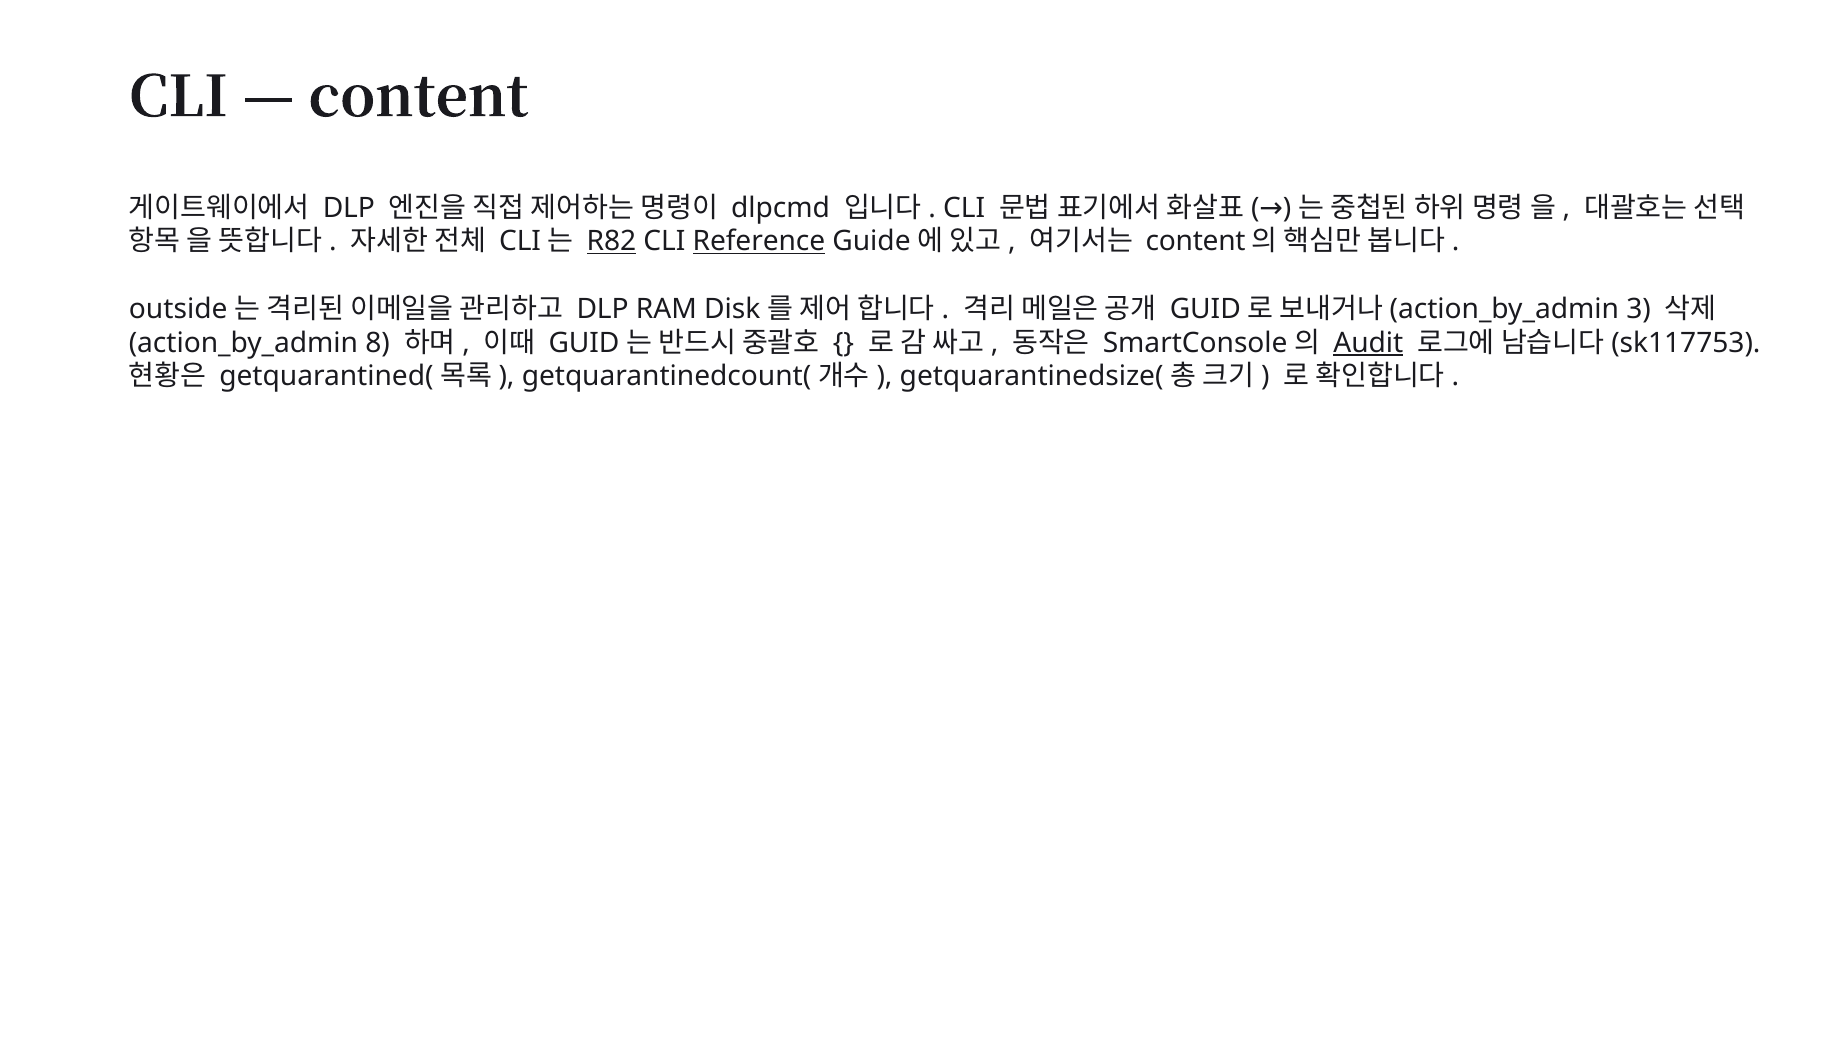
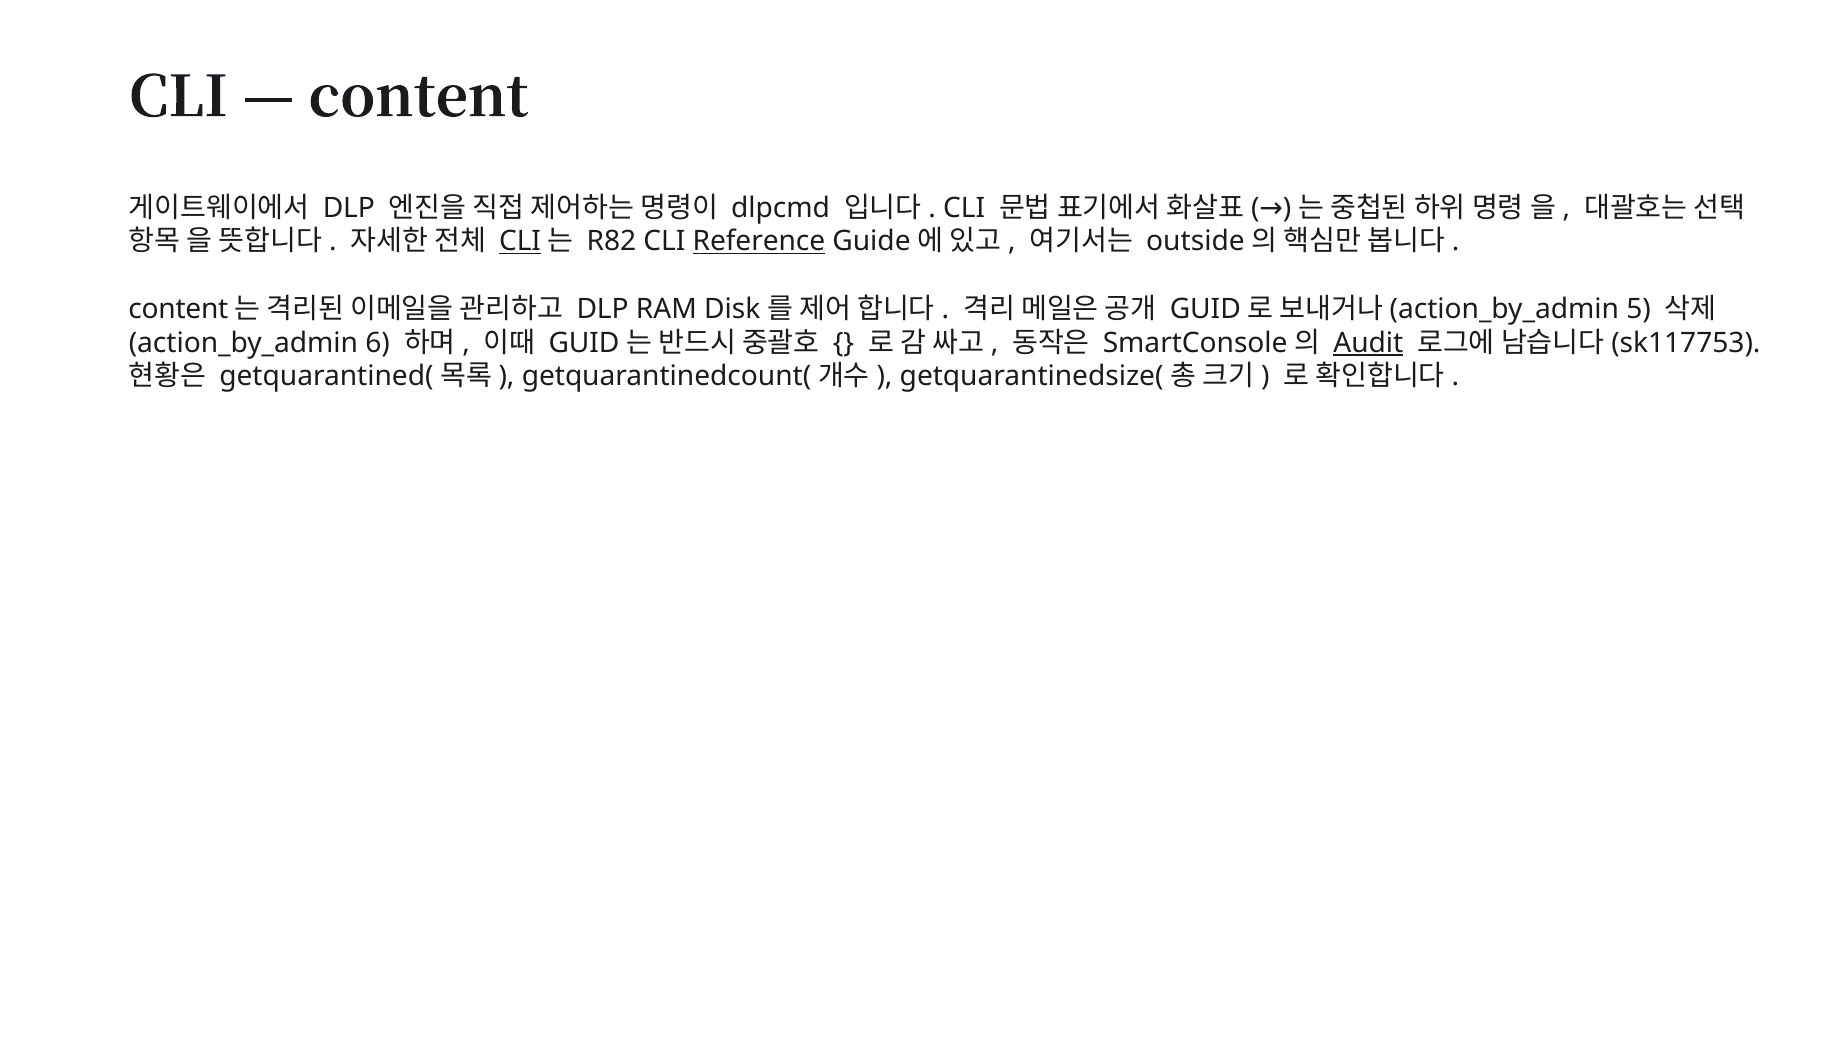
CLI underline: none -> present (520, 241)
R82 underline: present -> none (611, 241)
content: content -> outside (1195, 241)
outside: outside -> content (178, 309)
3: 3 -> 5 (1639, 309)
8: 8 -> 6 (378, 343)
